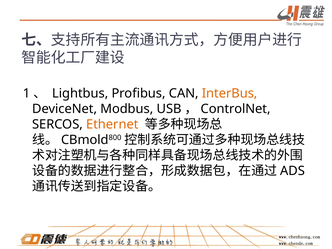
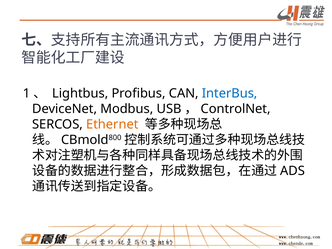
InterBus colour: orange -> blue (230, 93)
